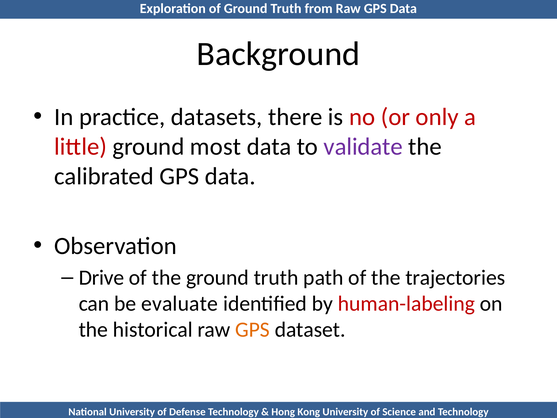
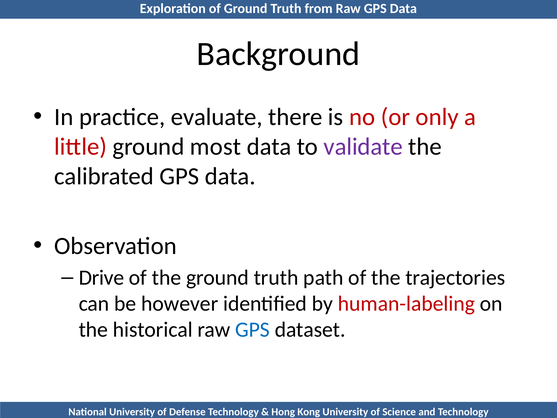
datasets: datasets -> evaluate (217, 117)
evaluate: evaluate -> however (180, 304)
GPS colour: orange -> blue (253, 330)
